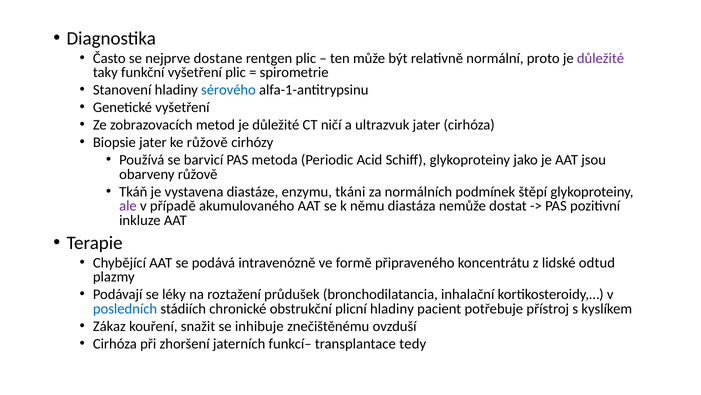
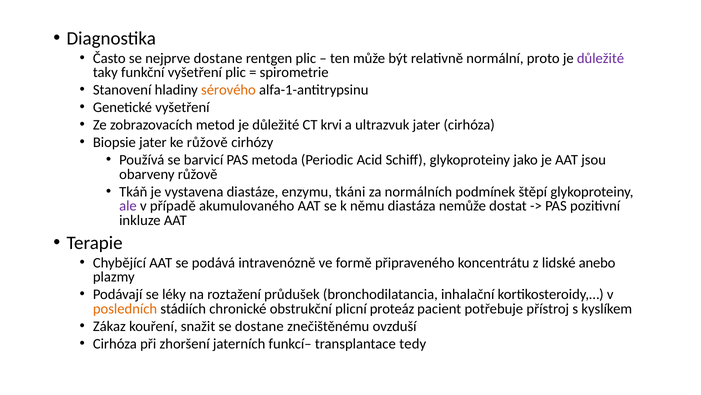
sérového colour: blue -> orange (228, 90)
ničí: ničí -> krvi (331, 125)
odtud: odtud -> anebo (597, 262)
posledních colour: blue -> orange (125, 308)
plicní hladiny: hladiny -> proteáz (392, 308)
se inhibuje: inhibuje -> dostane (259, 326)
